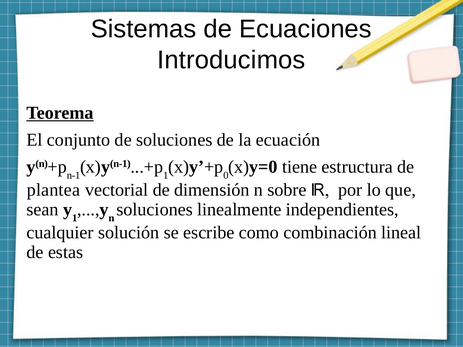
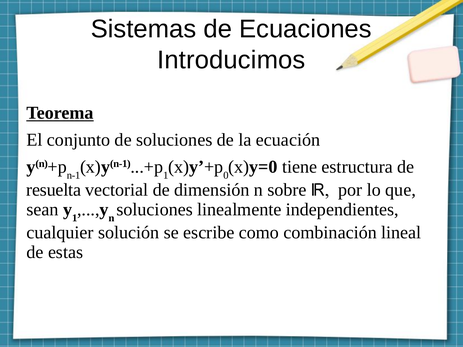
plantea: plantea -> resuelta (54, 190)
